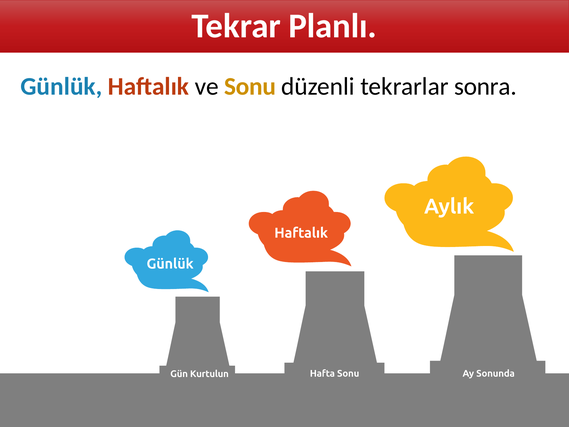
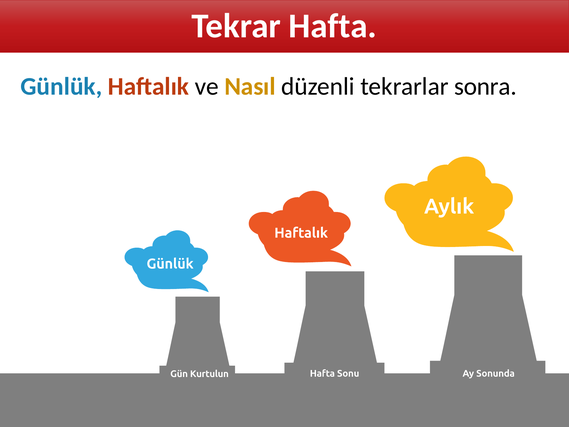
Tekrar Planlı: Planlı -> Hafta (333, 26)
ve Sonu: Sonu -> Nasıl (250, 86)
